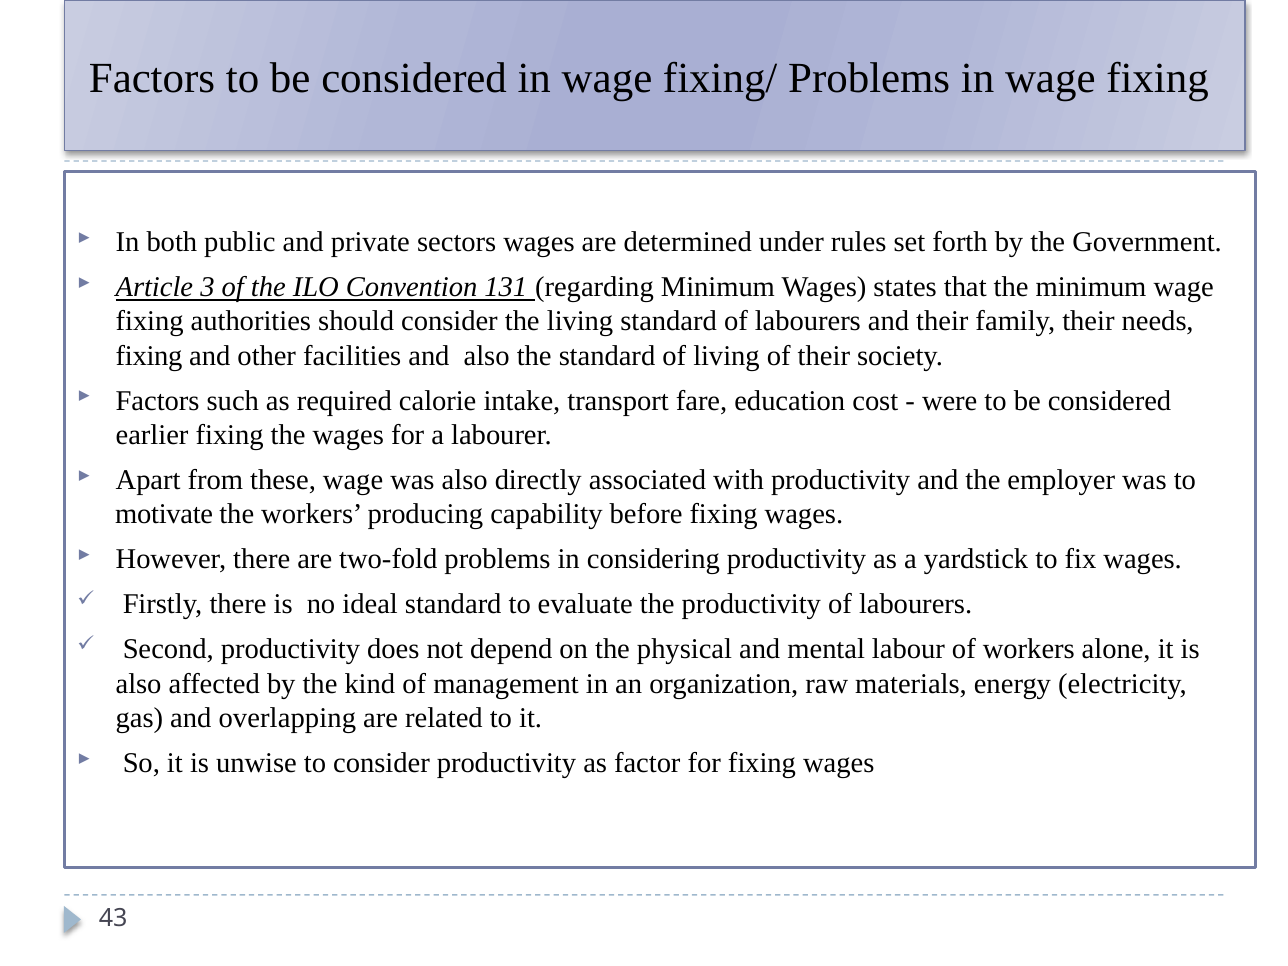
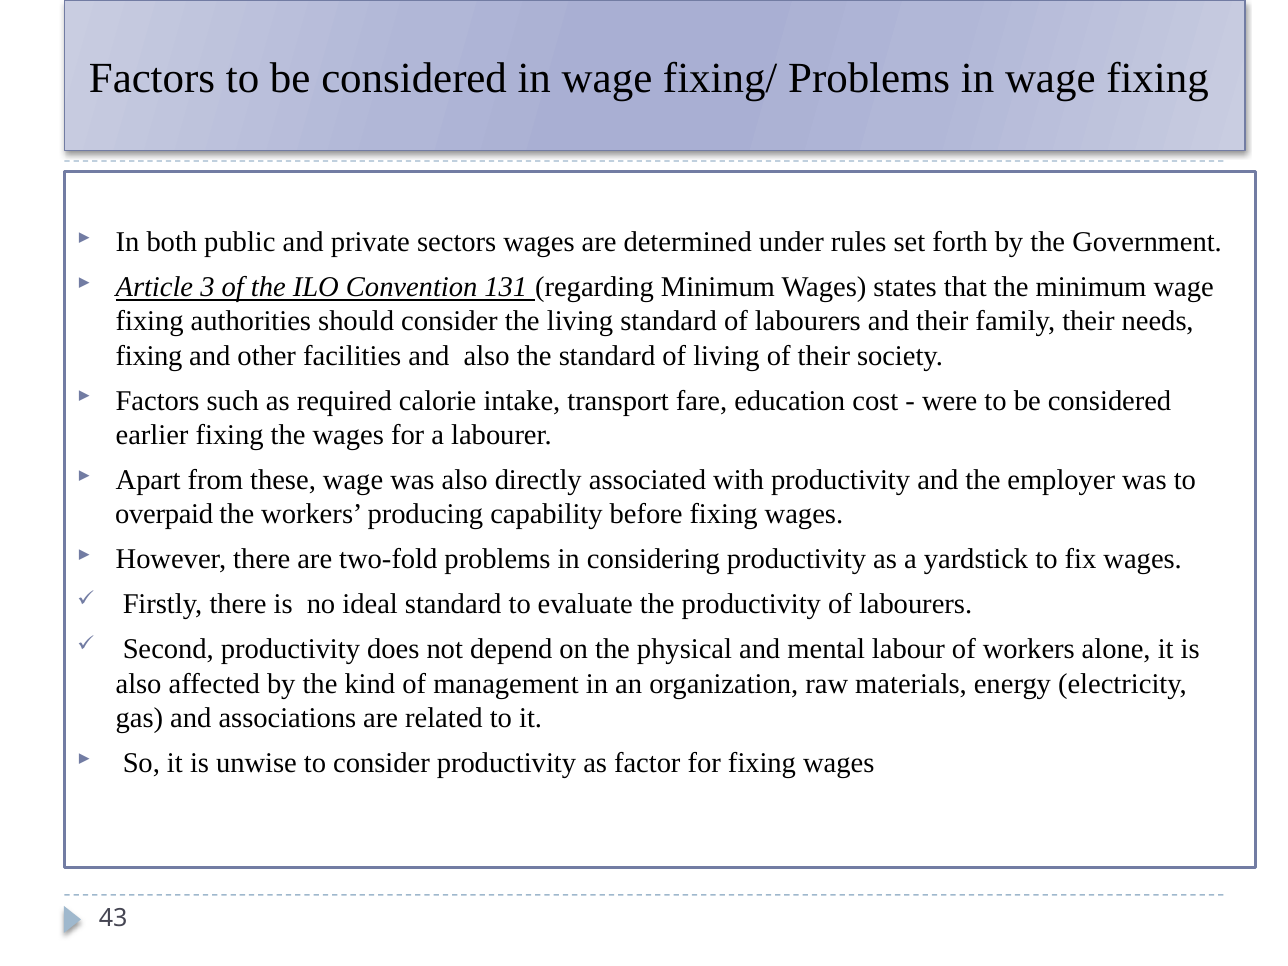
motivate: motivate -> overpaid (164, 514)
overlapping: overlapping -> associations (287, 718)
